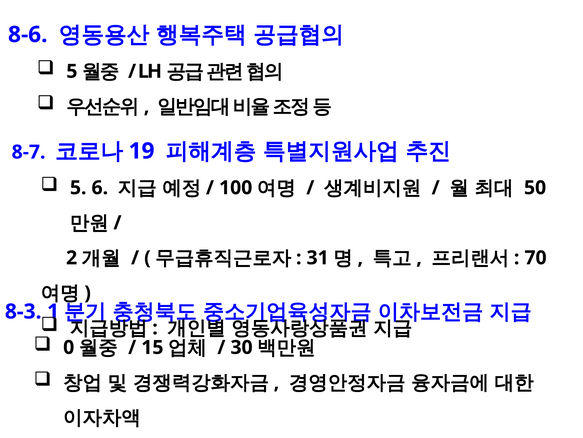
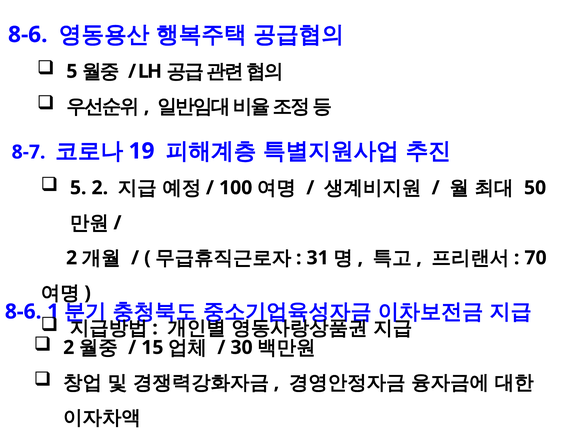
5 6: 6 -> 2 (100, 187)
8-3: 8-3 -> 8-6 (23, 311)
0: 0 -> 2 (69, 347)
